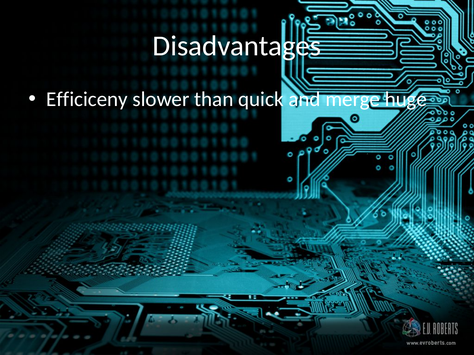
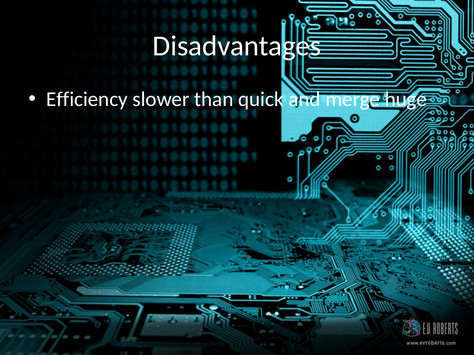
Efficiceny: Efficiceny -> Efficiency (87, 99)
